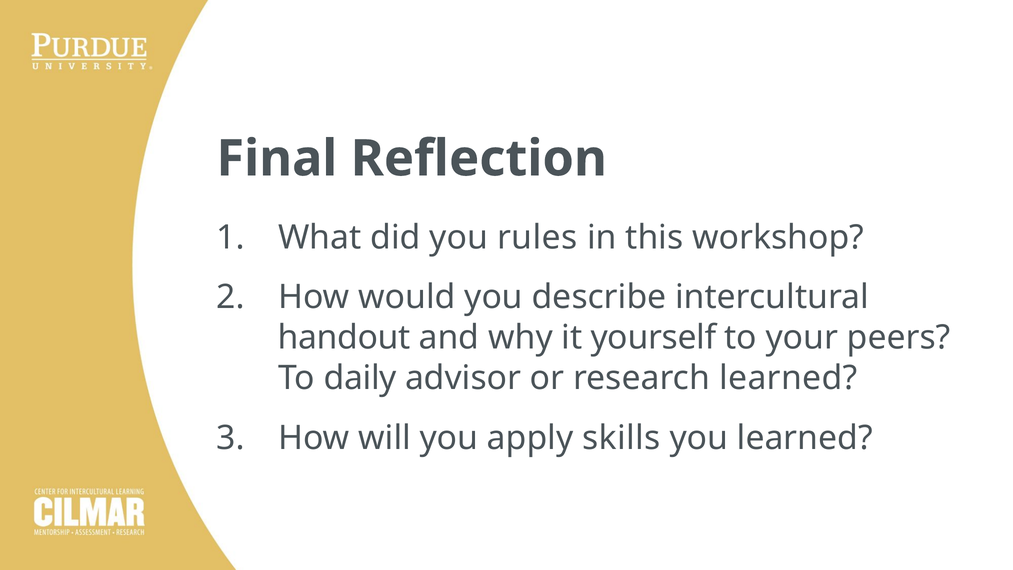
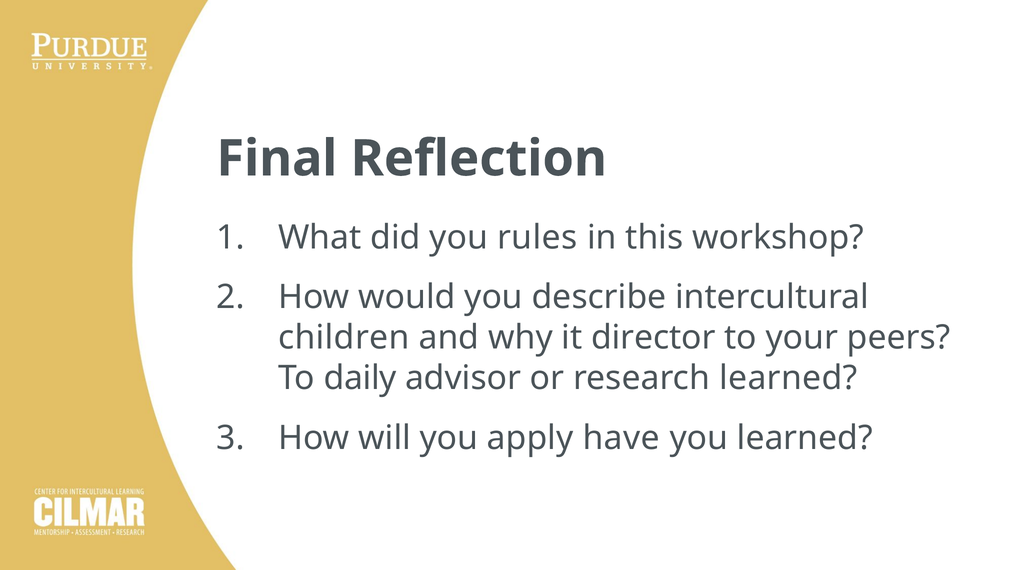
handout: handout -> children (344, 338)
yourself: yourself -> director (653, 338)
skills: skills -> have (621, 438)
